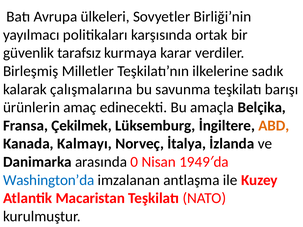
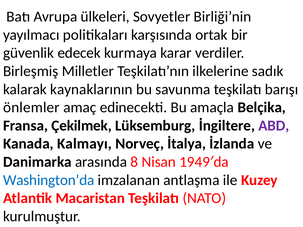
tarafsız: tarafsız -> edecek (79, 53)
çalışmalarına: çalışmalarına -> kaynaklarının (91, 89)
ürünlerin: ürünlerin -> önlemler (31, 108)
ABD colour: orange -> purple (274, 126)
0: 0 -> 8 (134, 162)
